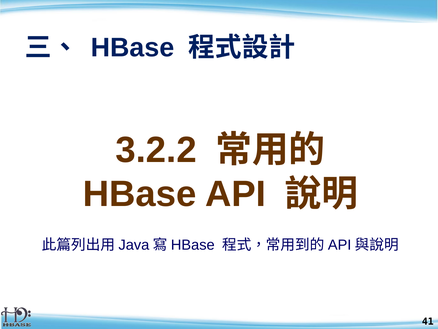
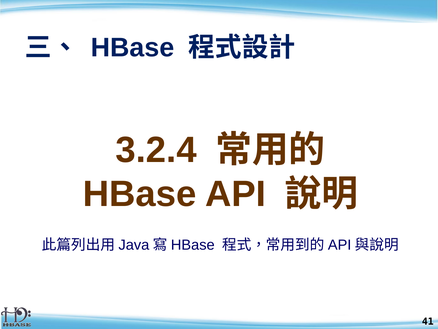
3.2.2: 3.2.2 -> 3.2.4 (156, 150)
